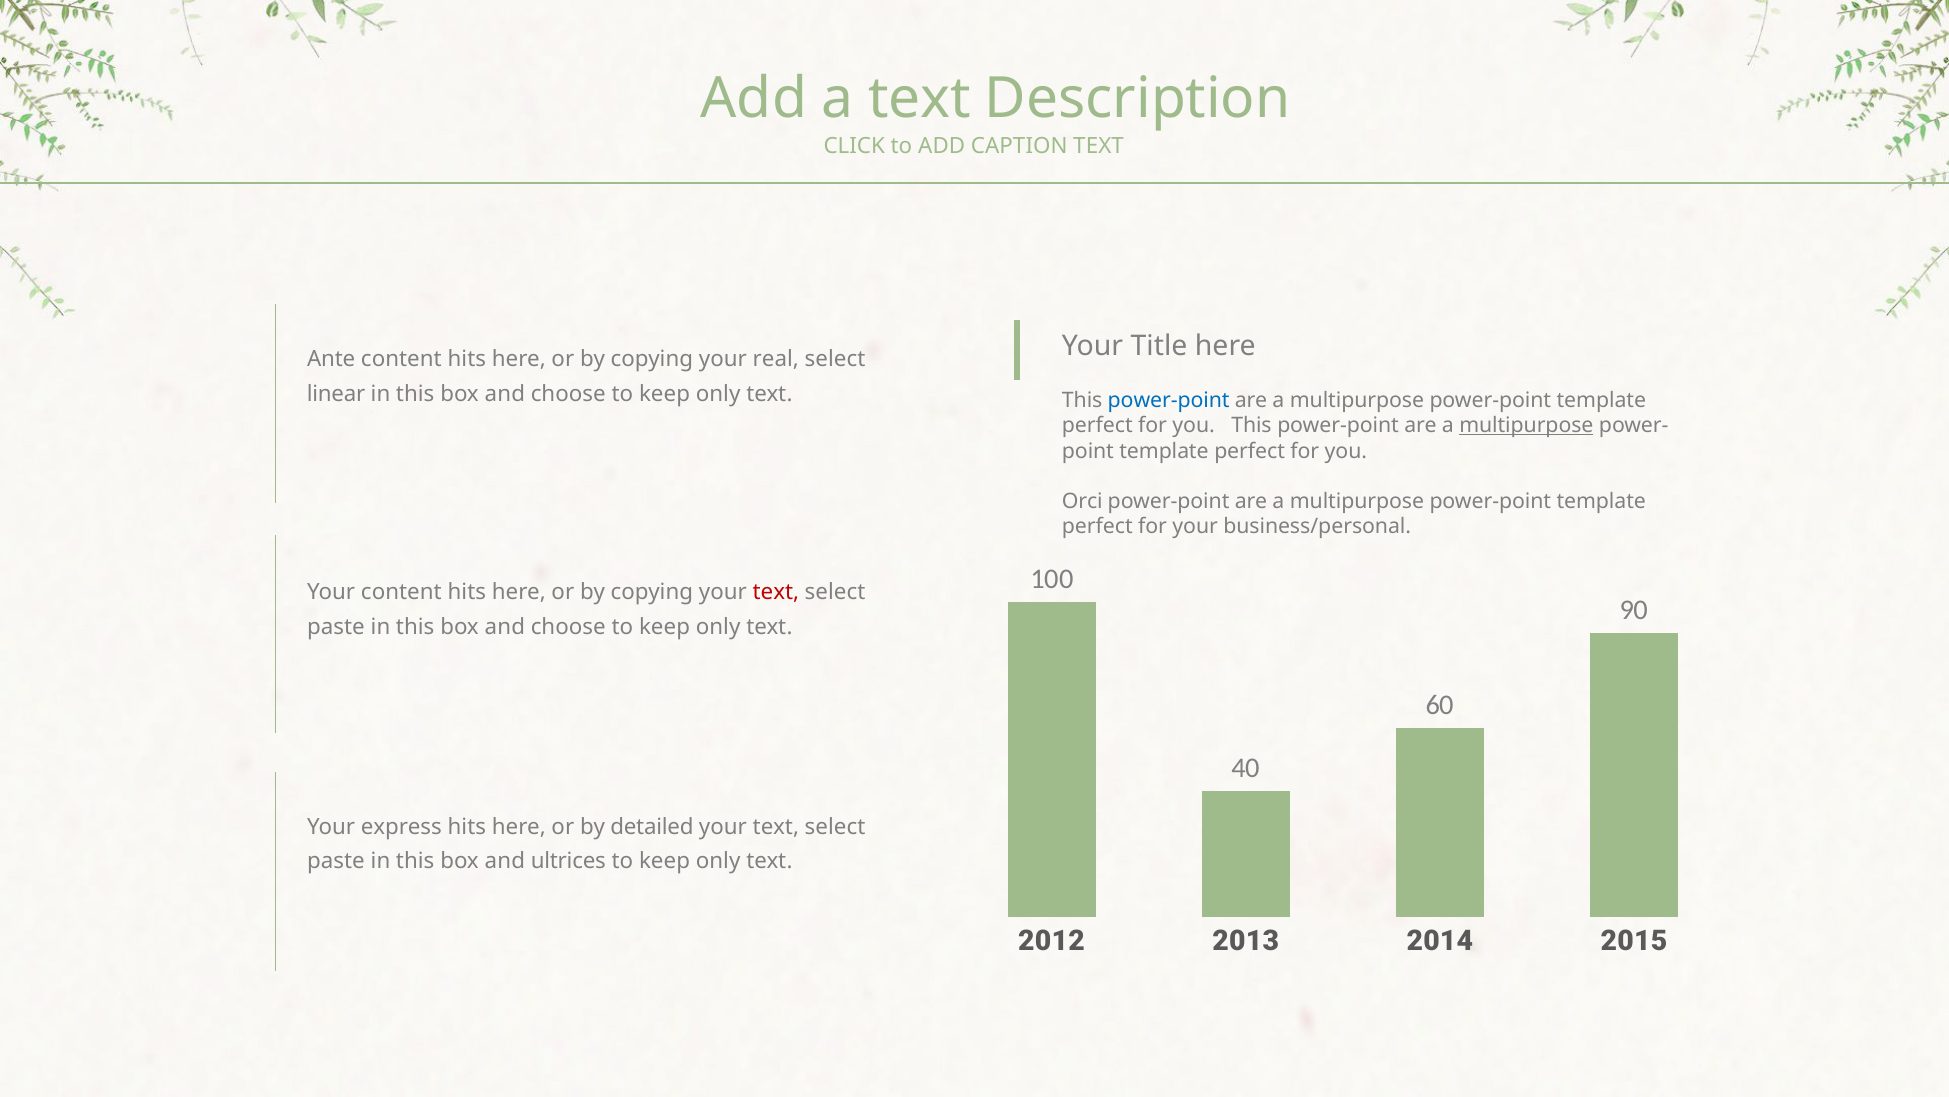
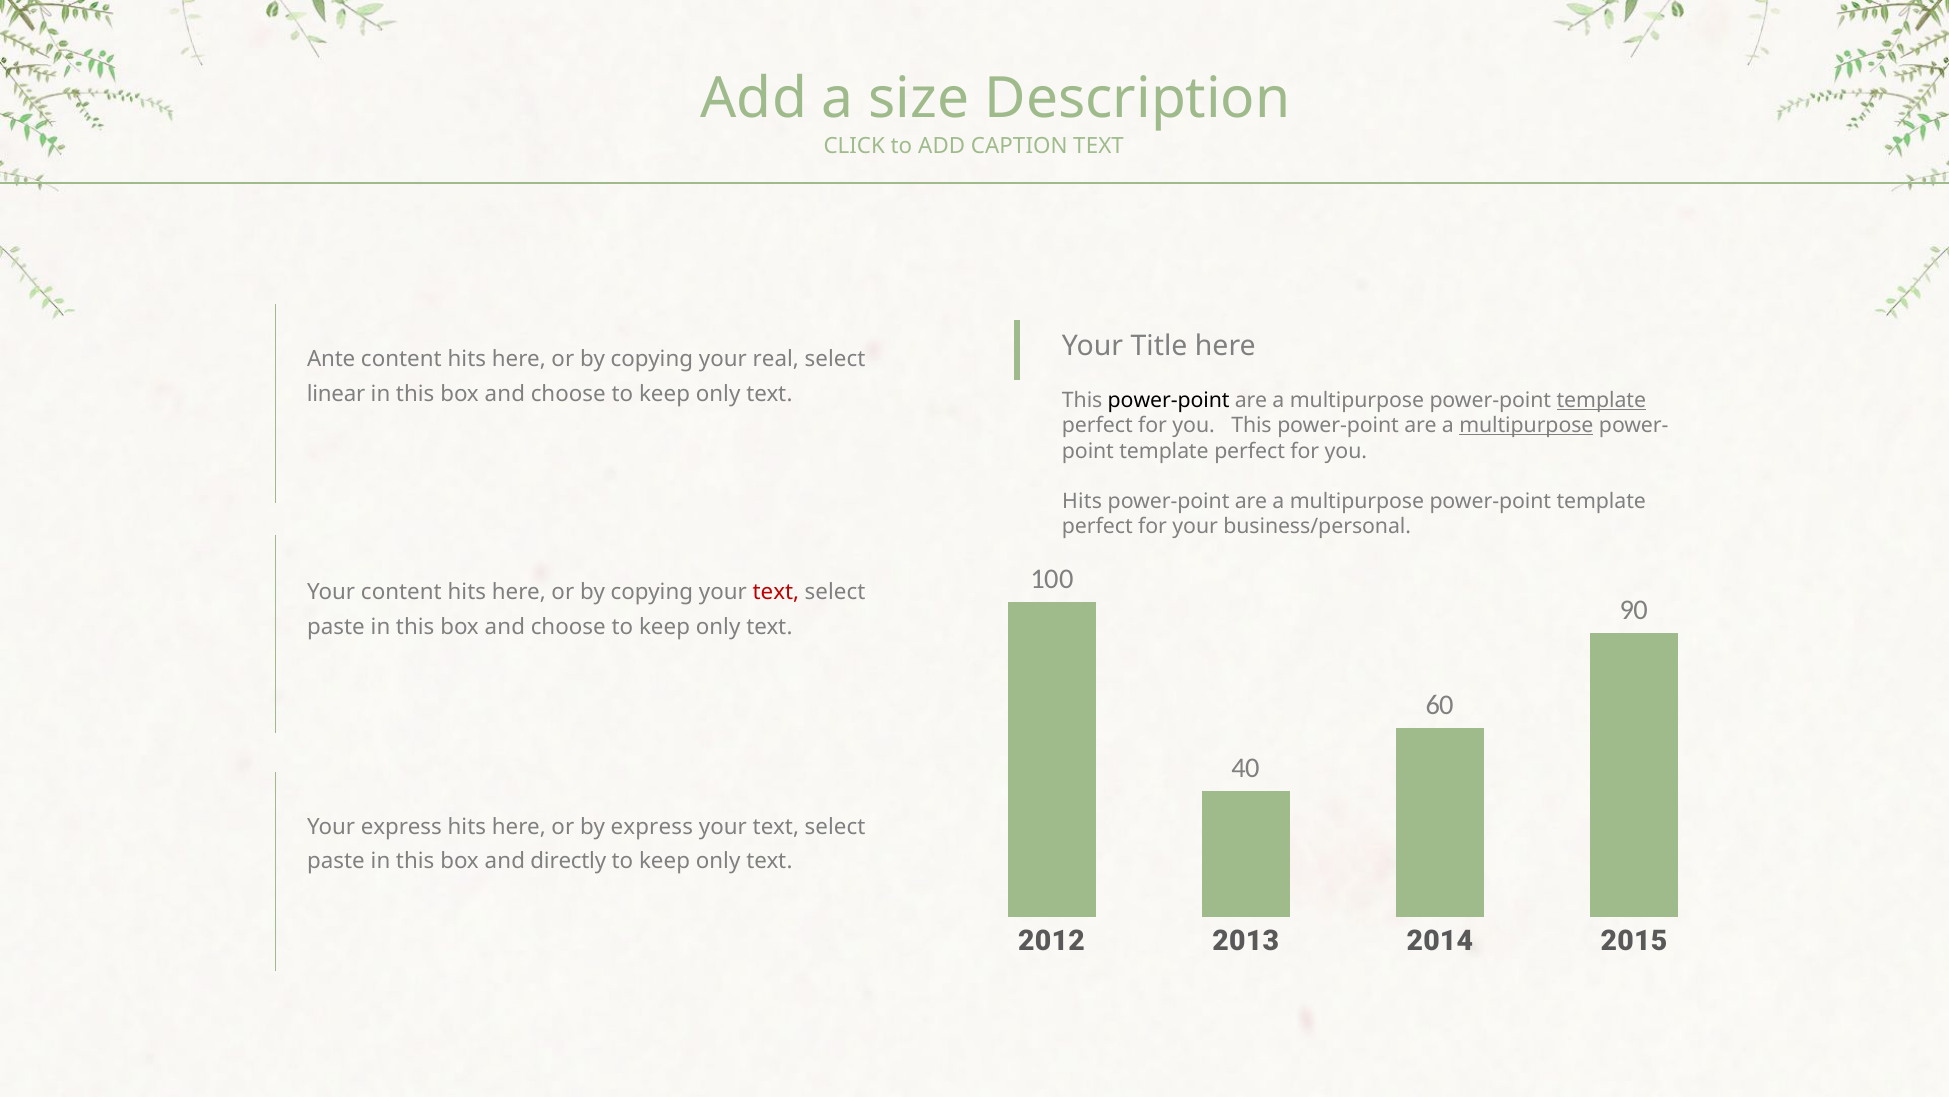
a text: text -> size (919, 98)
power-point colour: blue -> black (1169, 400)
template underline: none -> present (1601, 400)
Orci: Orci -> Hits (1082, 501)
by detailed: detailed -> express (652, 827)
ultrices: ultrices -> directly (568, 861)
